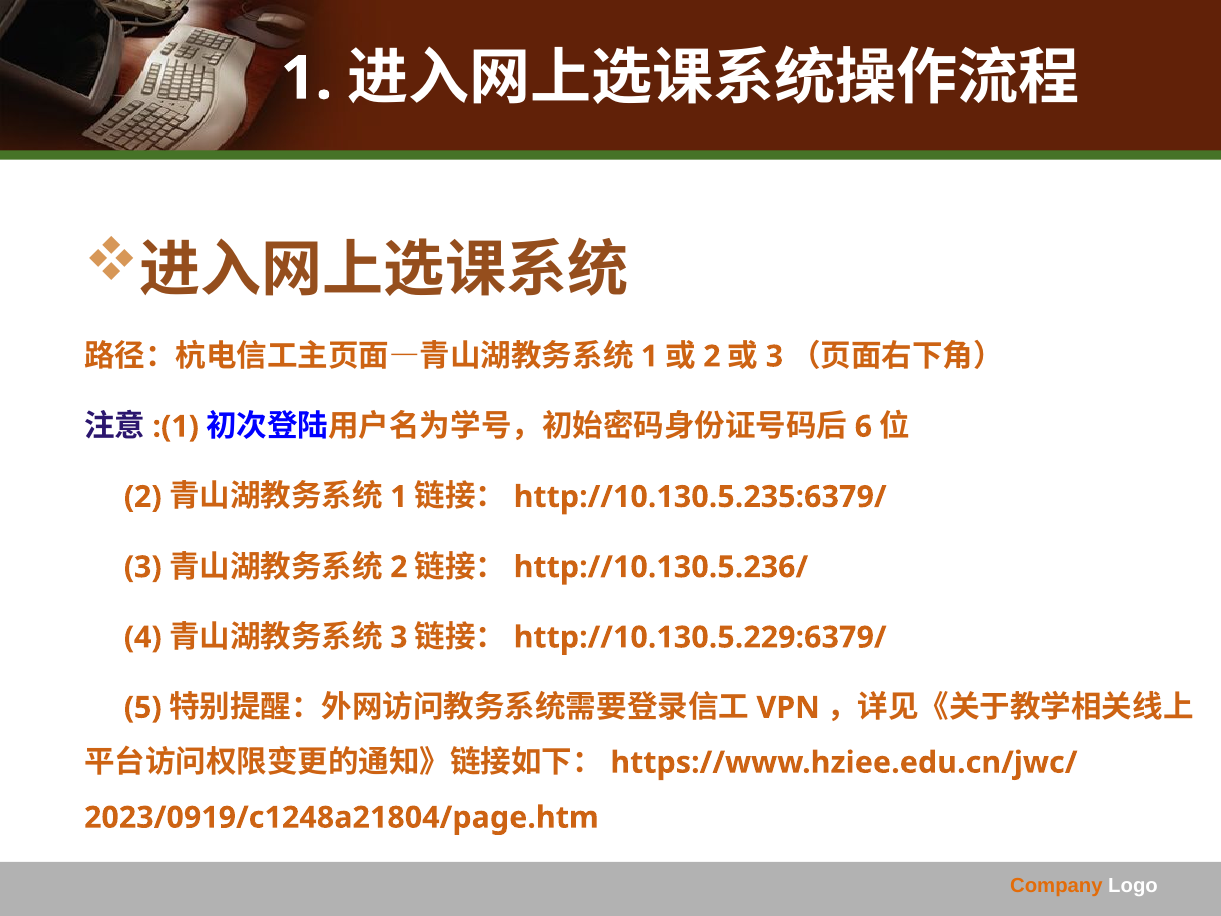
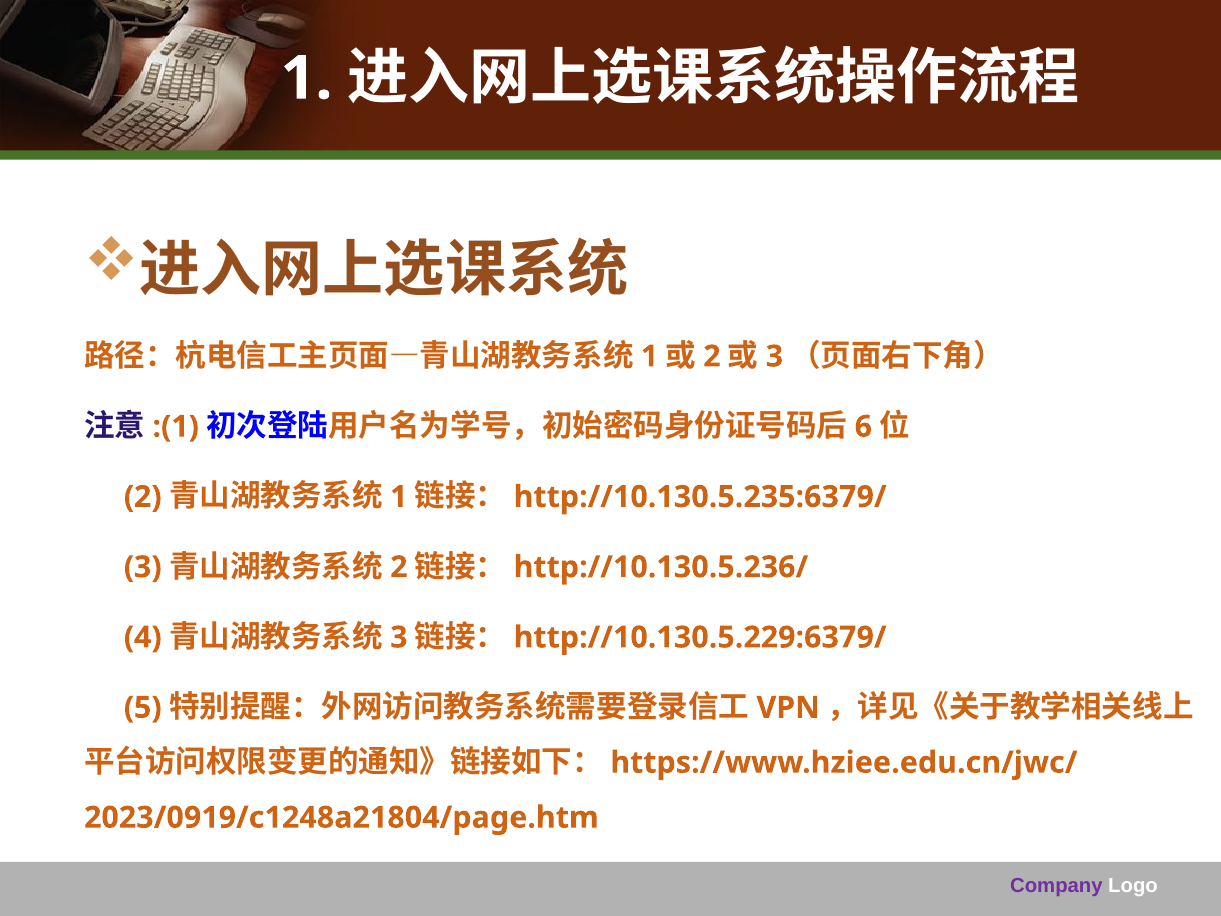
Company colour: orange -> purple (1056, 886)
